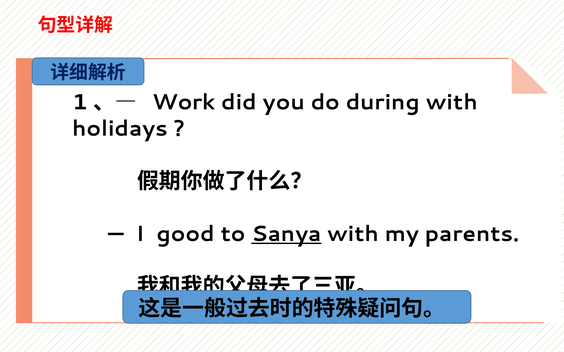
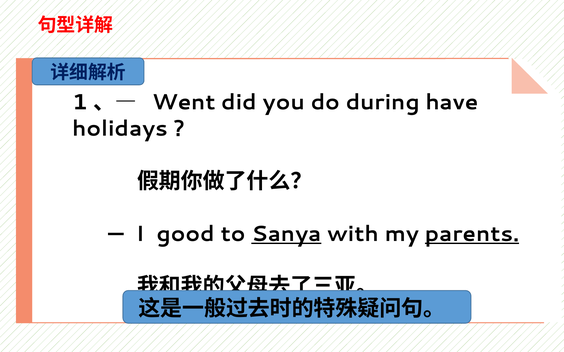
Work: Work -> Went (184, 102)
during with: with -> have (452, 102)
parents underline: none -> present (472, 234)
